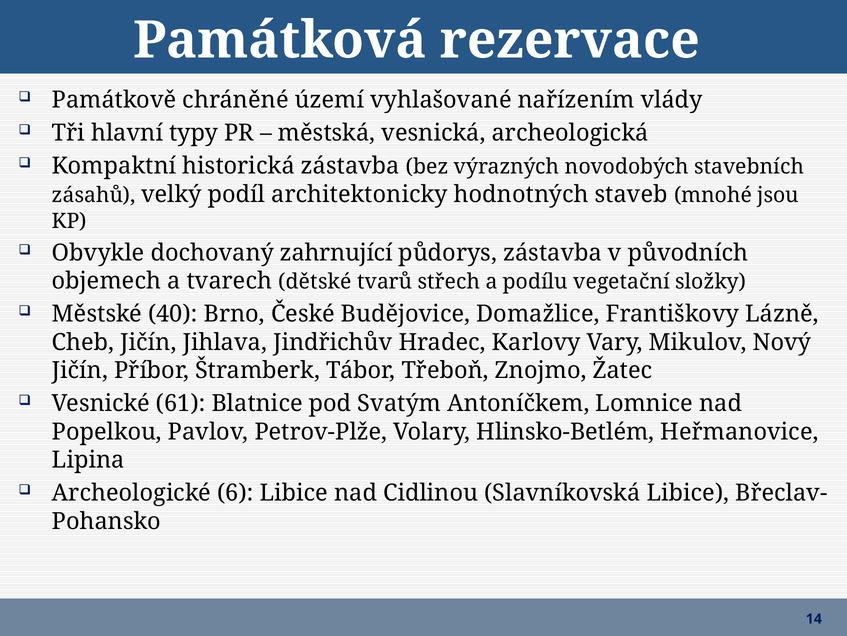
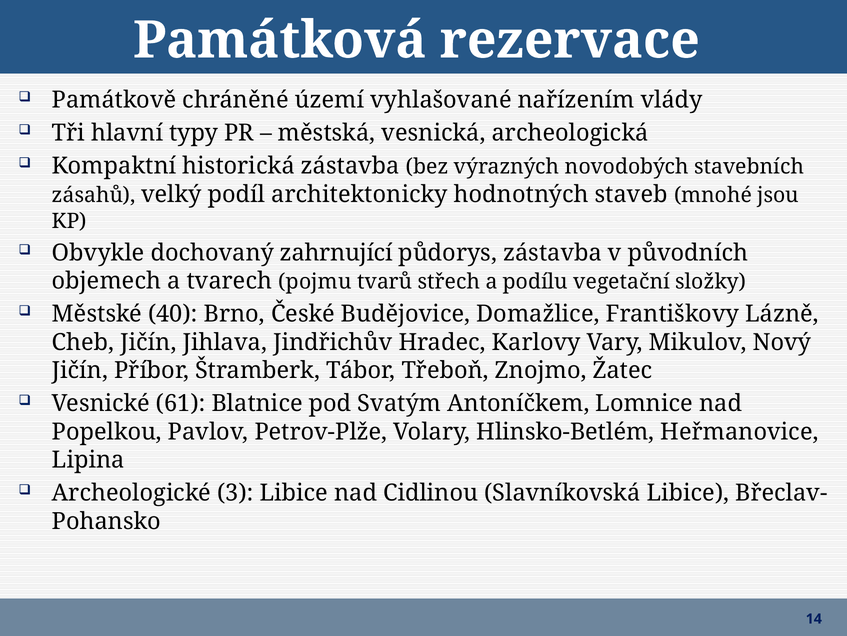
dětské: dětské -> pojmu (315, 282)
6: 6 -> 3 (235, 493)
